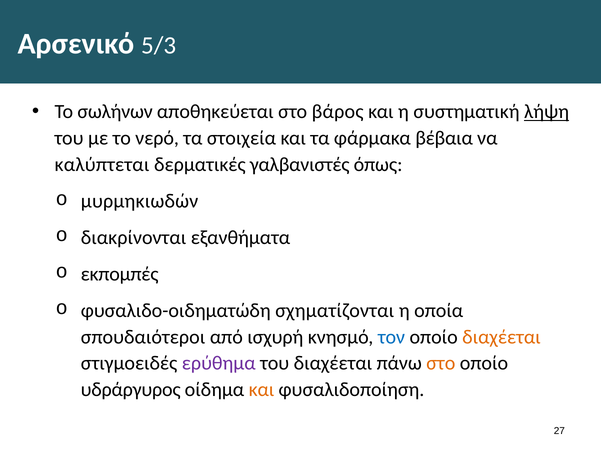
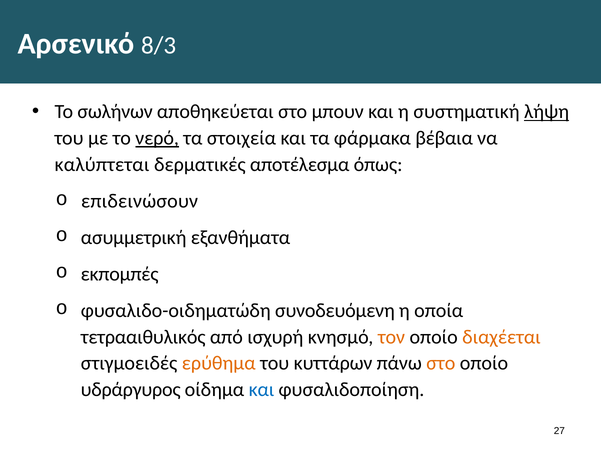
5/3: 5/3 -> 8/3 (159, 45)
βάρος: βάρος -> μπουν (338, 112)
νερό underline: none -> present (157, 138)
γαλβανιστές: γαλβανιστές -> αποτέλεσμα (300, 165)
μυρμηκιωδών: μυρμηκιωδών -> επιδεινώσουν (140, 201)
διακρίνονται: διακρίνονται -> ασυμμετρική (134, 237)
σχηματίζονται: σχηματίζονται -> συνοδευόμενη (335, 310)
σπουδαιότεροι: σπουδαιότεροι -> τετρααιθυλικός (143, 337)
τον colour: blue -> orange (391, 337)
ερύθημα colour: purple -> orange (219, 363)
του διαχέεται: διαχέεται -> κυττάρων (333, 363)
και colour: orange -> blue (261, 390)
